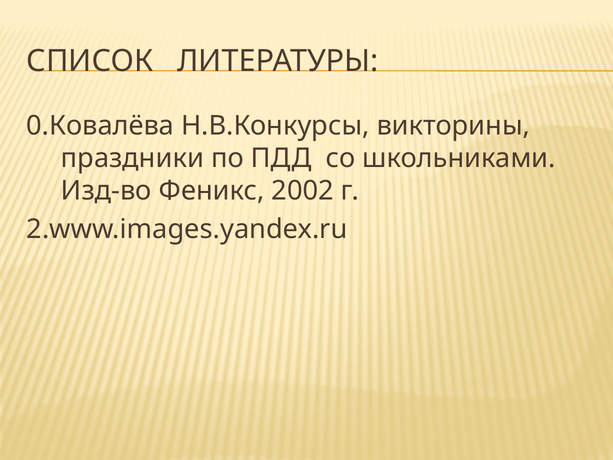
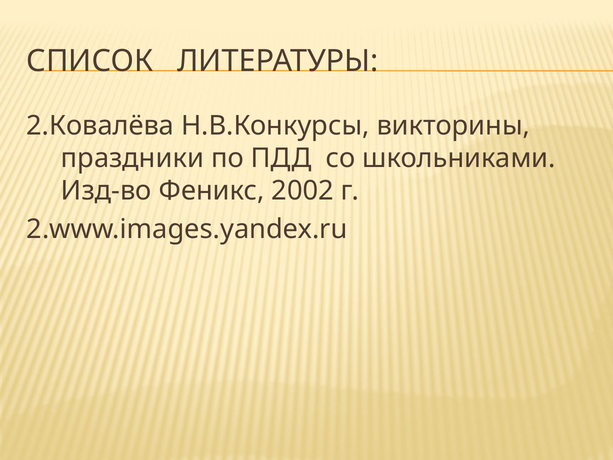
0.Ковалёва: 0.Ковалёва -> 2.Ковалёва (100, 125)
